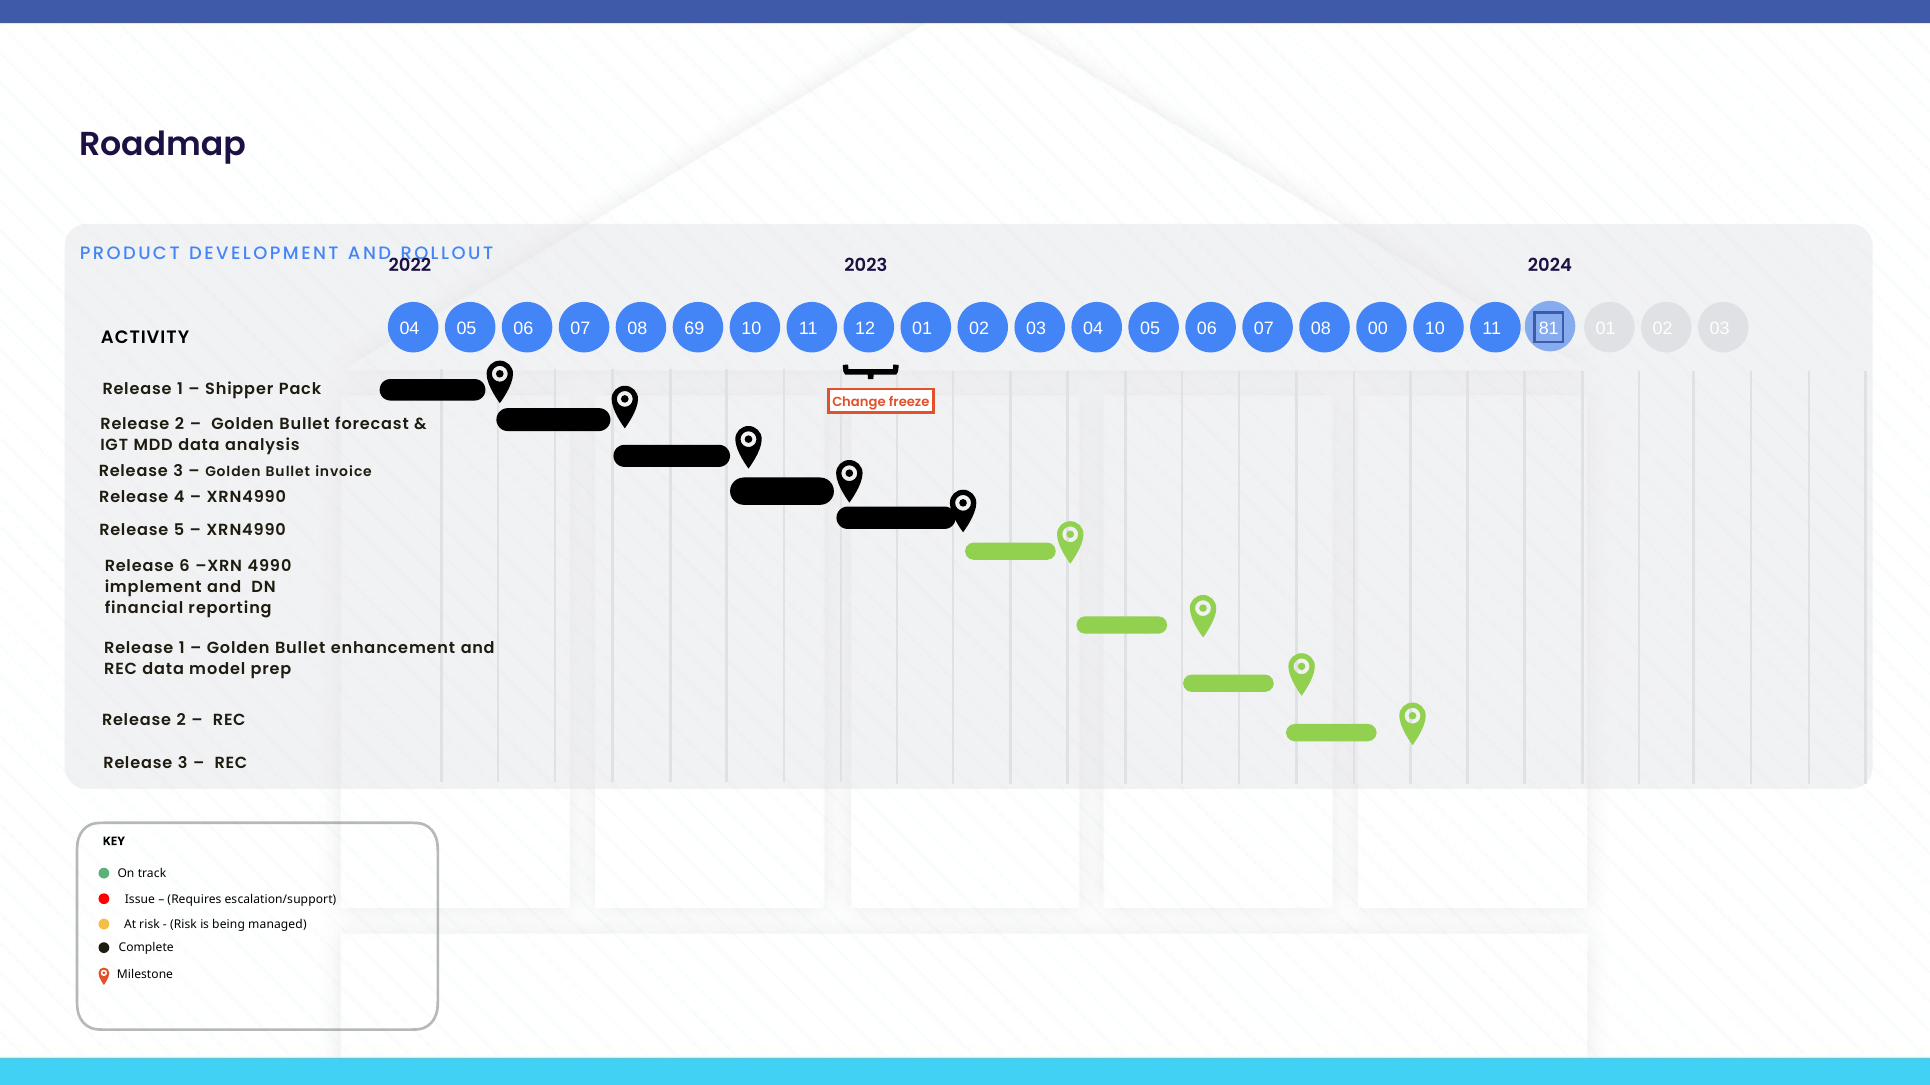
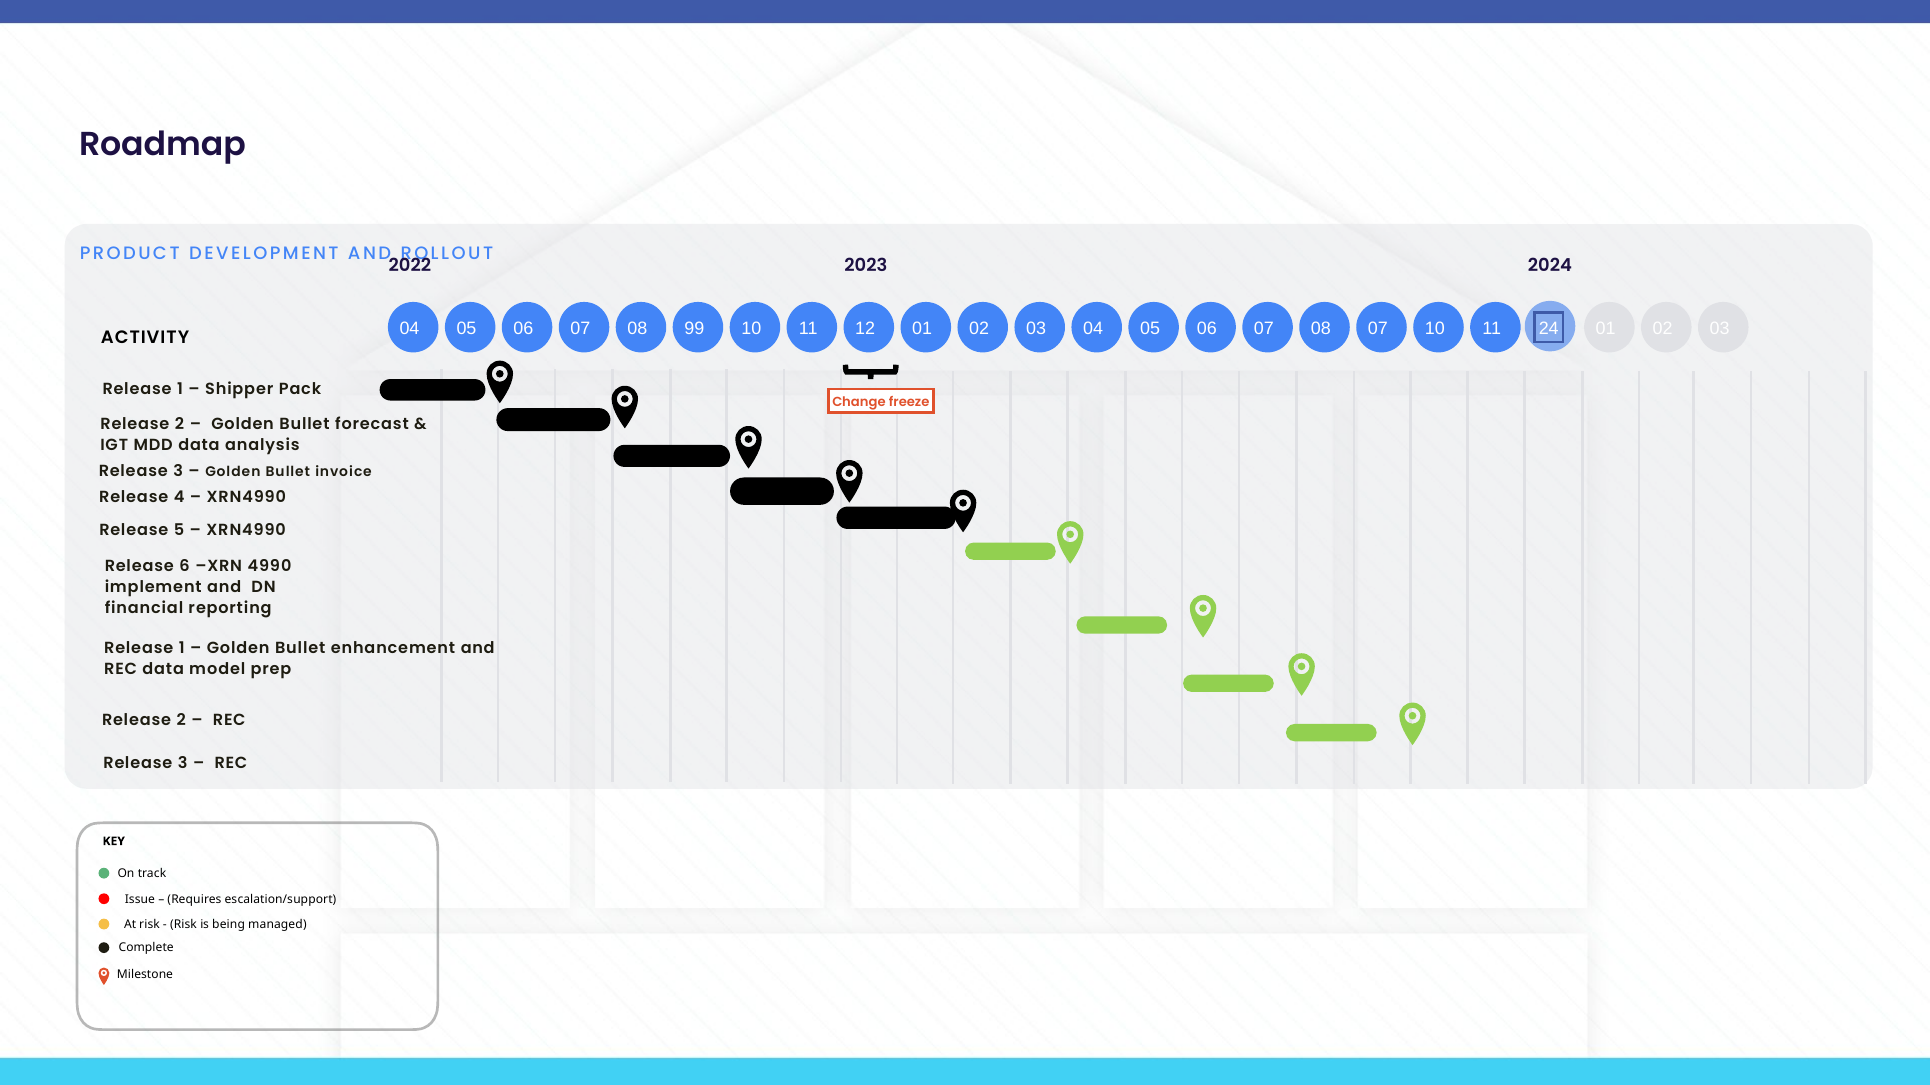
69: 69 -> 99 (694, 329)
08 00: 00 -> 07 (1378, 329)
81: 81 -> 24 (1549, 329)
